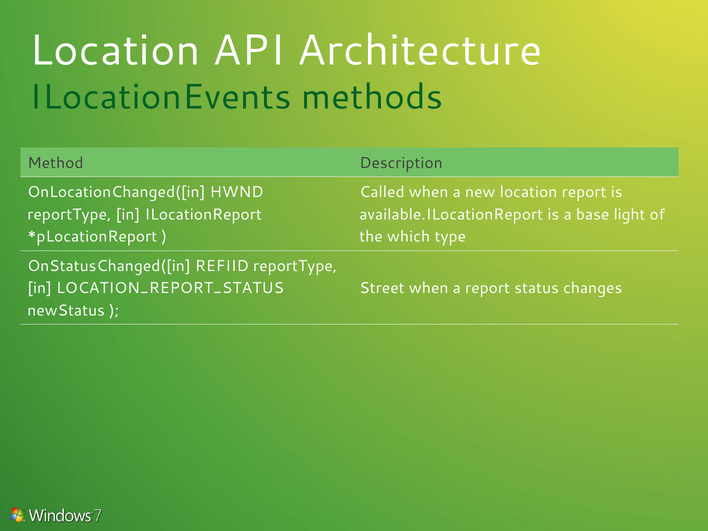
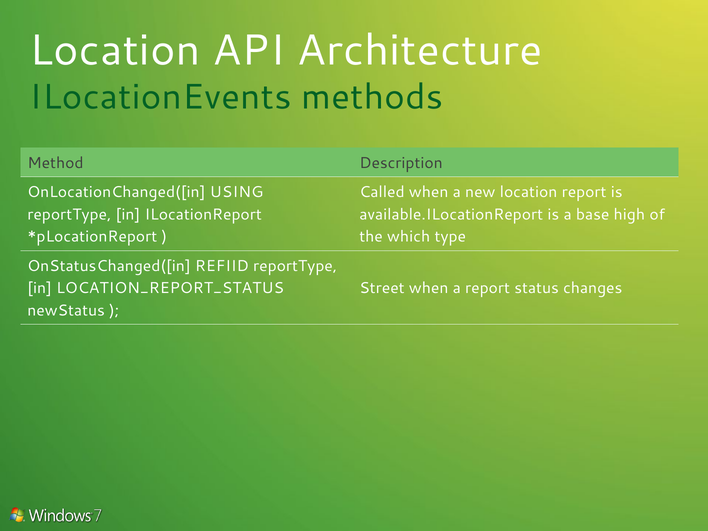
HWND: HWND -> USING (237, 192)
light: light -> high (629, 214)
